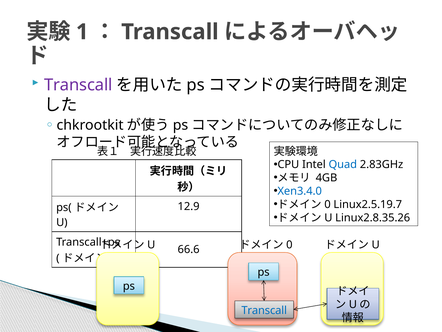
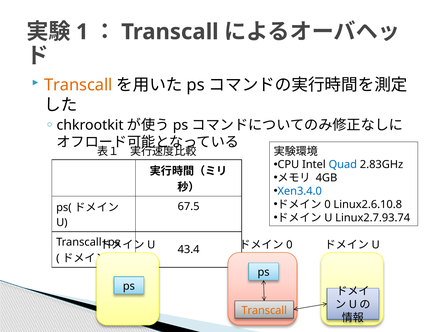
Transcall colour: purple -> orange (78, 85)
Linux2.5.19.7: Linux2.5.19.7 -> Linux2.6.10.8 (368, 204)
12.9: 12.9 -> 67.5 (189, 206)
Linux2.8.35.26: Linux2.8.35.26 -> Linux2.7.93.74 (373, 217)
66.6: 66.6 -> 43.4 (189, 249)
Transcall colour: blue -> orange (264, 310)
